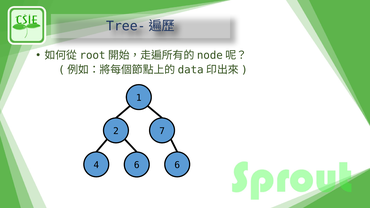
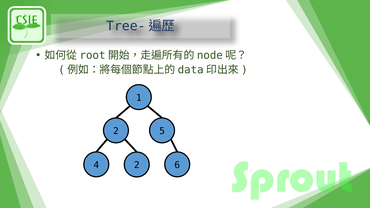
7: 7 -> 5 (162, 131)
4 6: 6 -> 2 (137, 165)
